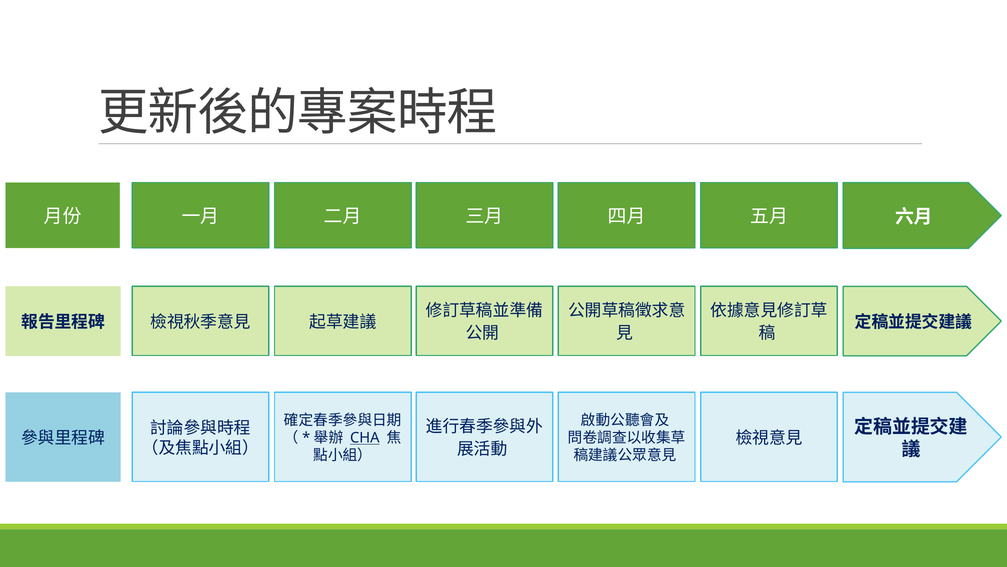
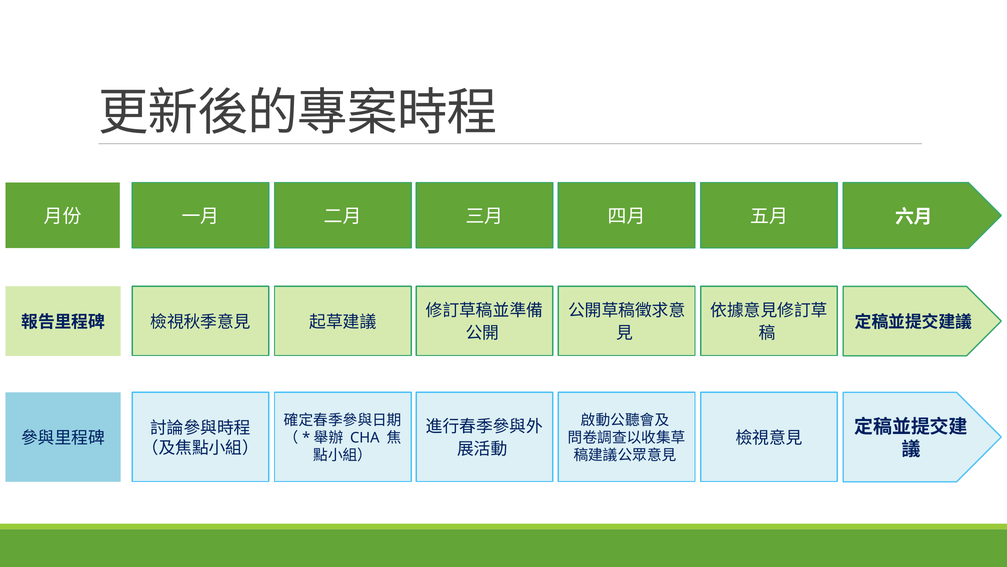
CHA underline: present -> none (365, 437)
